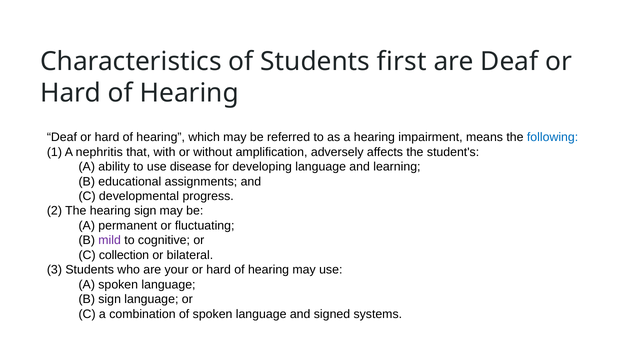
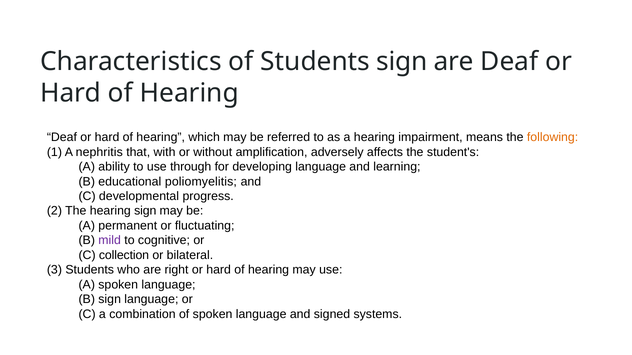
Students first: first -> sign (402, 61)
following colour: blue -> orange (553, 137)
disease: disease -> through (191, 167)
assignments: assignments -> poliomyelitis (201, 182)
your: your -> right (177, 270)
